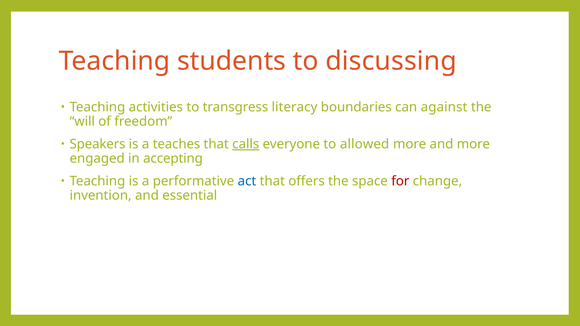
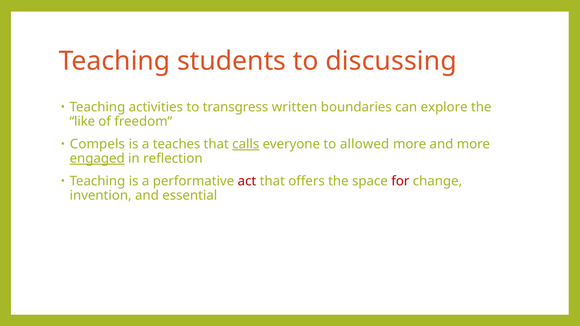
literacy: literacy -> written (294, 107)
against: against -> explore (444, 107)
will: will -> like (82, 121)
Speakers: Speakers -> Compels (97, 144)
engaged underline: none -> present (97, 159)
accepting: accepting -> reflection (173, 159)
act colour: blue -> red (247, 181)
